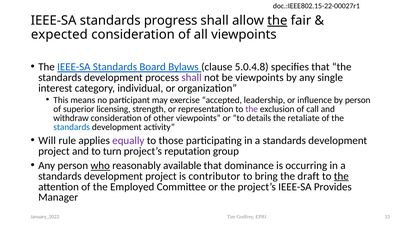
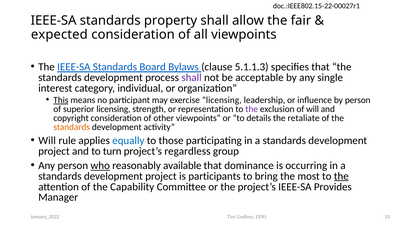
progress: progress -> property (171, 21)
the underline: present -> none (277, 21)
5.0.4.8: 5.0.4.8 -> 5.1.1.3 (252, 67)
be viewpoints: viewpoints -> acceptable (259, 78)
This underline: none -> present (61, 100)
exercise accepted: accepted -> licensing (222, 100)
of call: call -> will (313, 109)
withdraw: withdraw -> copyright (71, 118)
standards colour: blue -> orange (72, 127)
equally colour: purple -> blue (128, 140)
reputation: reputation -> regardless (187, 151)
contributor: contributor -> participants (214, 176)
draft: draft -> most (309, 176)
Employed: Employed -> Capability (132, 186)
